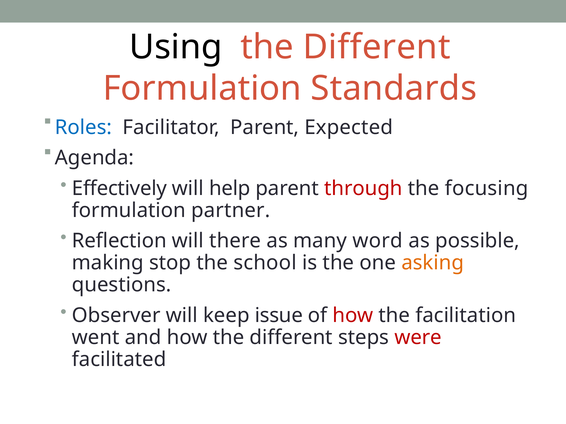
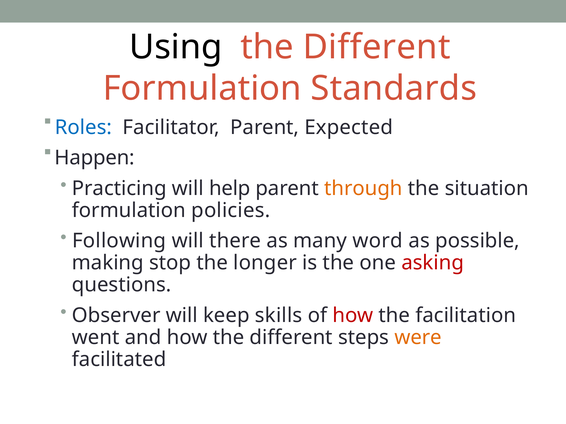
Agenda: Agenda -> Happen (95, 158)
Effectively: Effectively -> Practicing (119, 189)
through colour: red -> orange (363, 189)
focusing: focusing -> situation (487, 189)
partner: partner -> policies (231, 211)
Reflection: Reflection -> Following (119, 241)
school: school -> longer (265, 263)
asking colour: orange -> red (433, 263)
issue: issue -> skills (279, 316)
were colour: red -> orange (418, 338)
